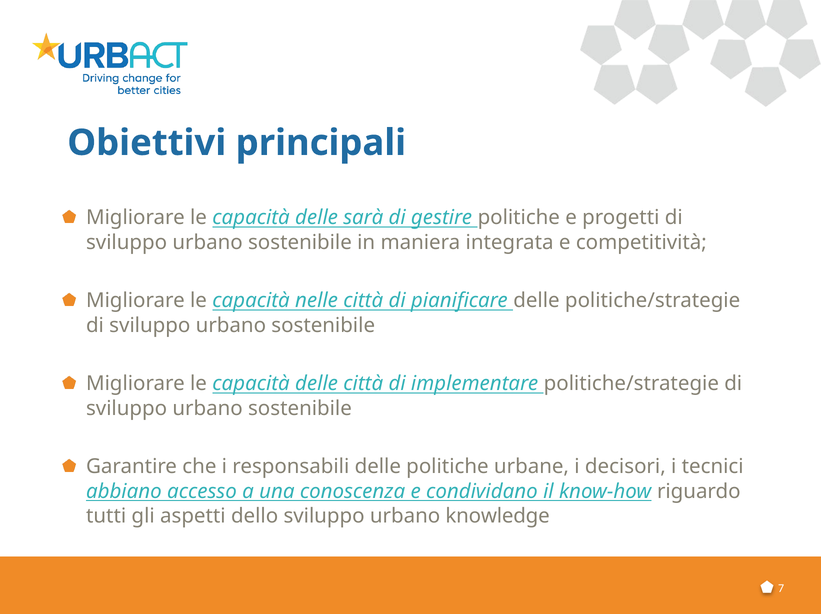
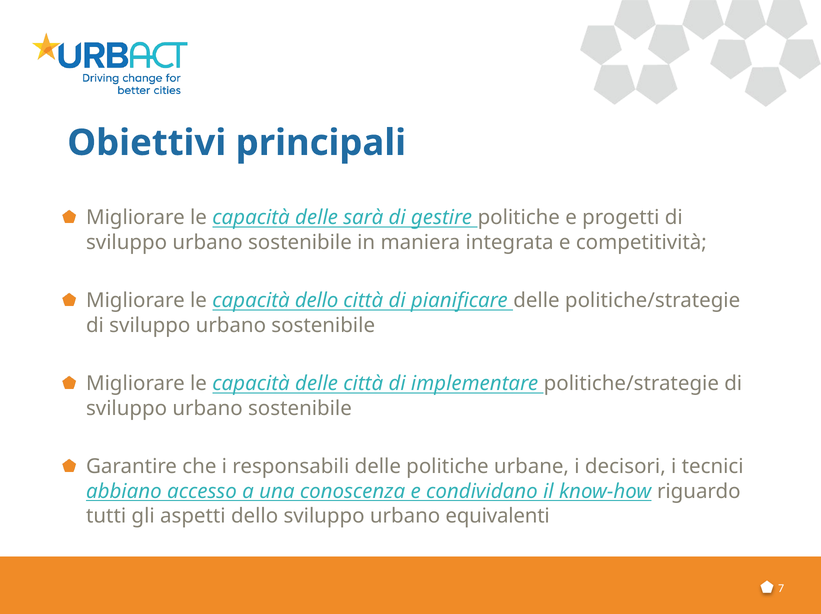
capacità nelle: nelle -> dello (317, 301)
knowledge: knowledge -> equivalenti (498, 516)
